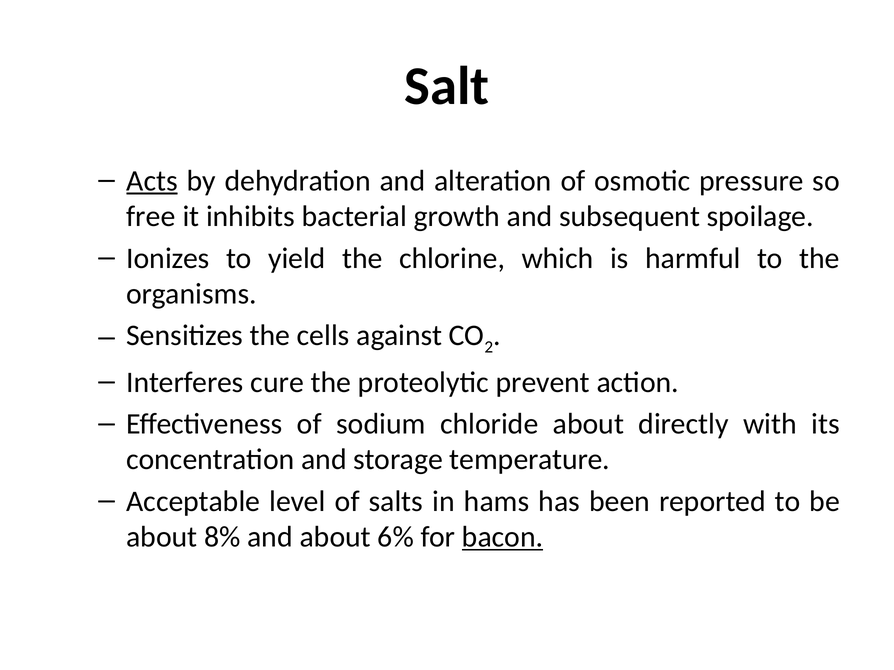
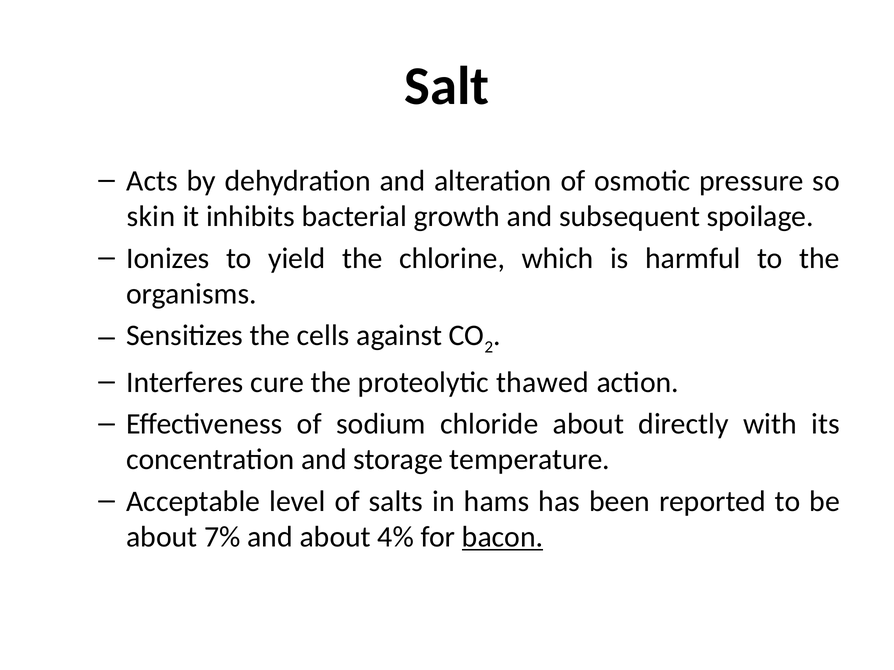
Acts underline: present -> none (152, 181)
free: free -> skin (151, 217)
prevent: prevent -> thawed (543, 382)
8%: 8% -> 7% (222, 537)
6%: 6% -> 4% (396, 537)
